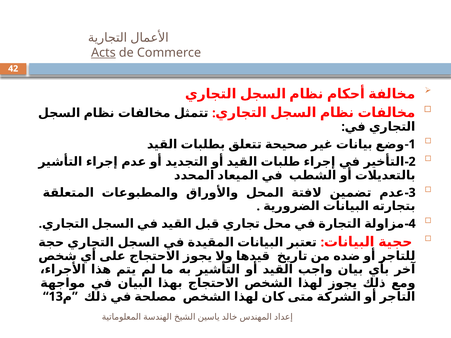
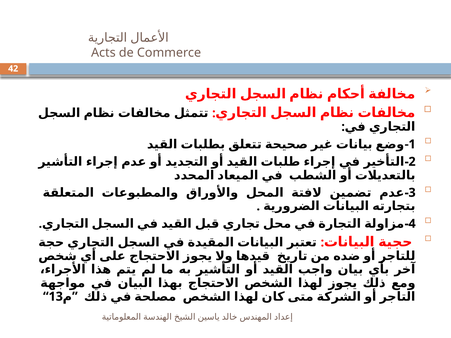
Acts underline: present -> none (103, 53)
